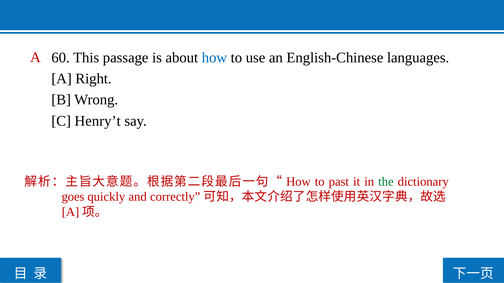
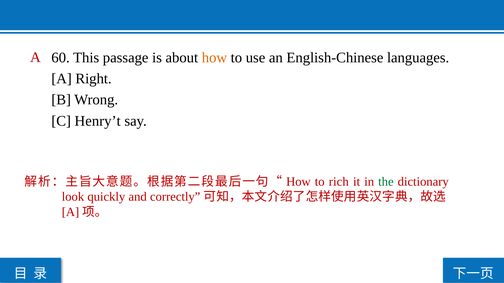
how colour: blue -> orange (214, 58)
past: past -> rich (339, 182)
goes: goes -> look (73, 197)
